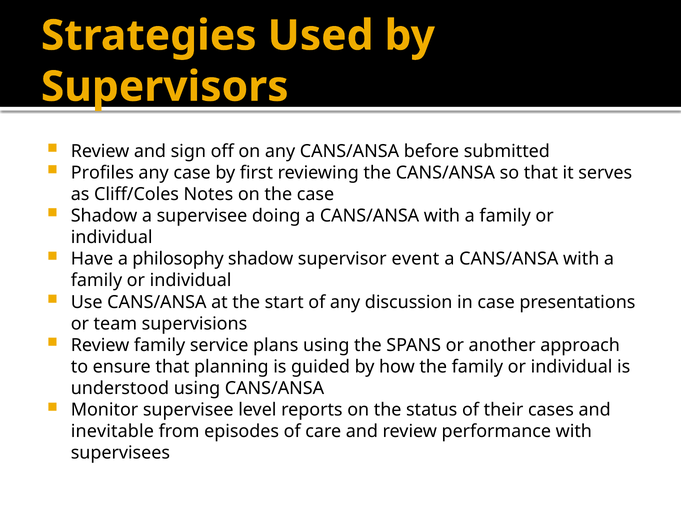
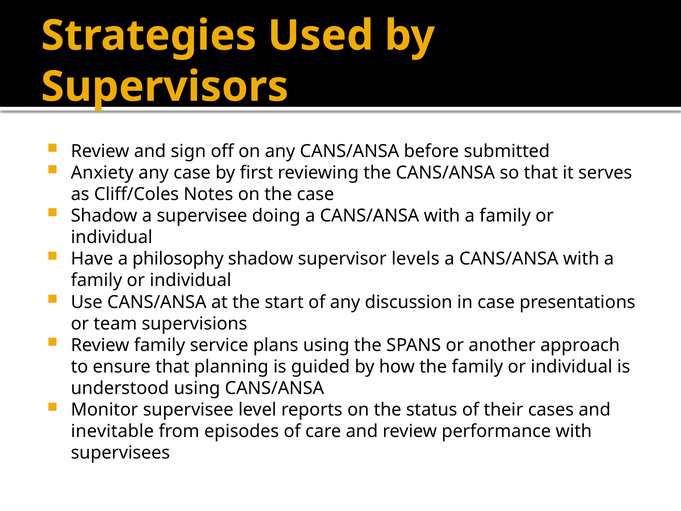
Profiles: Profiles -> Anxiety (102, 173)
event: event -> levels (415, 259)
